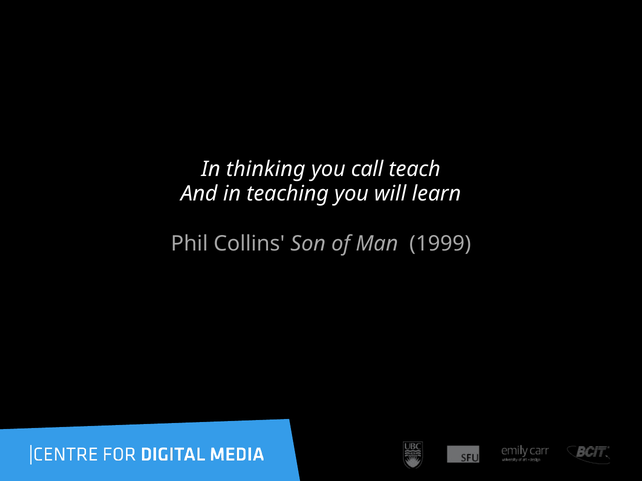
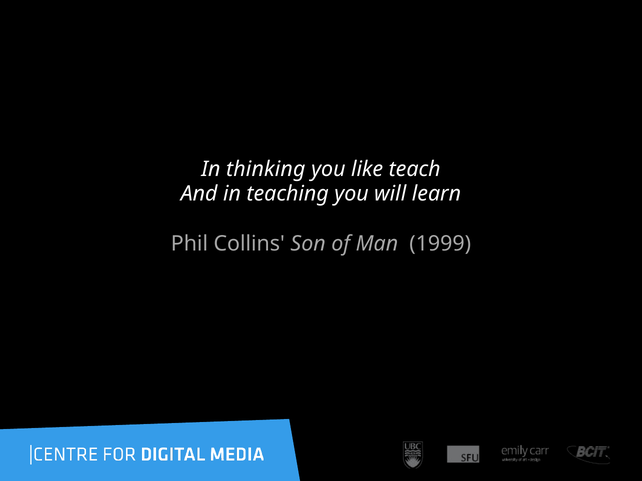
call: call -> like (367, 169)
